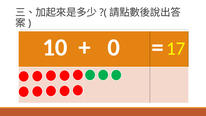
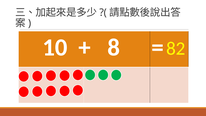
0: 0 -> 8 (114, 47)
17: 17 -> 82 (176, 49)
